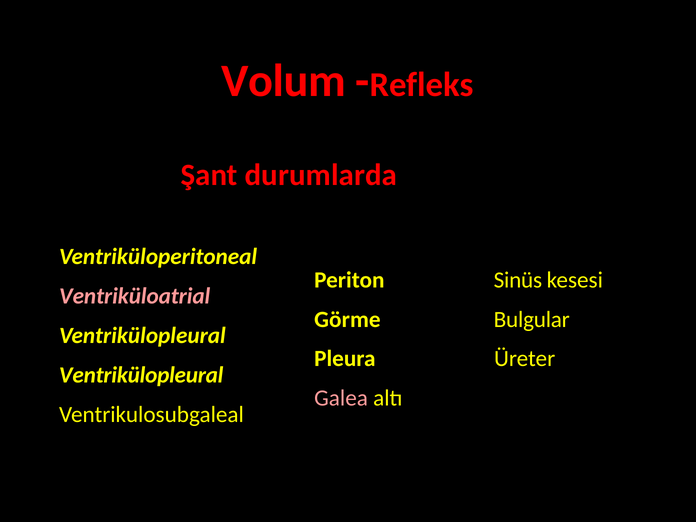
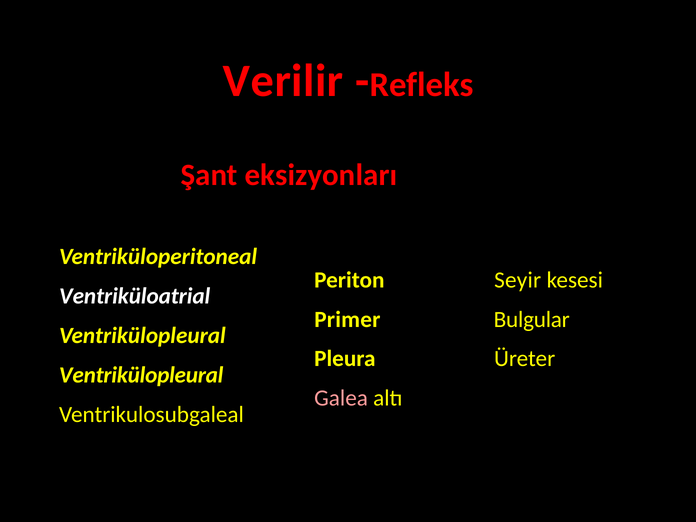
Volum: Volum -> Verilir (283, 81)
durumlarda: durumlarda -> eksizyonları (321, 175)
Sinüs: Sinüs -> Seyir (518, 280)
Ventriküloatrial colour: pink -> white (135, 296)
Görme: Görme -> Primer (347, 319)
